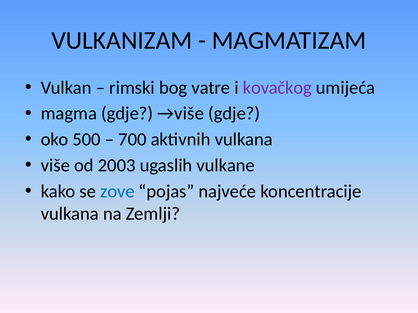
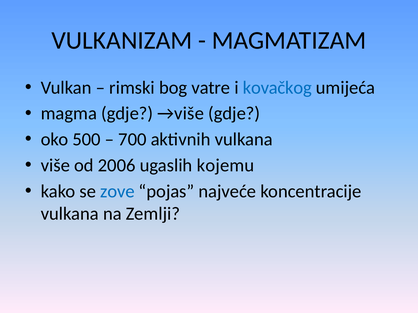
kovačkog colour: purple -> blue (277, 88)
2003: 2003 -> 2006 (117, 166)
vulkane: vulkane -> kojemu (226, 166)
